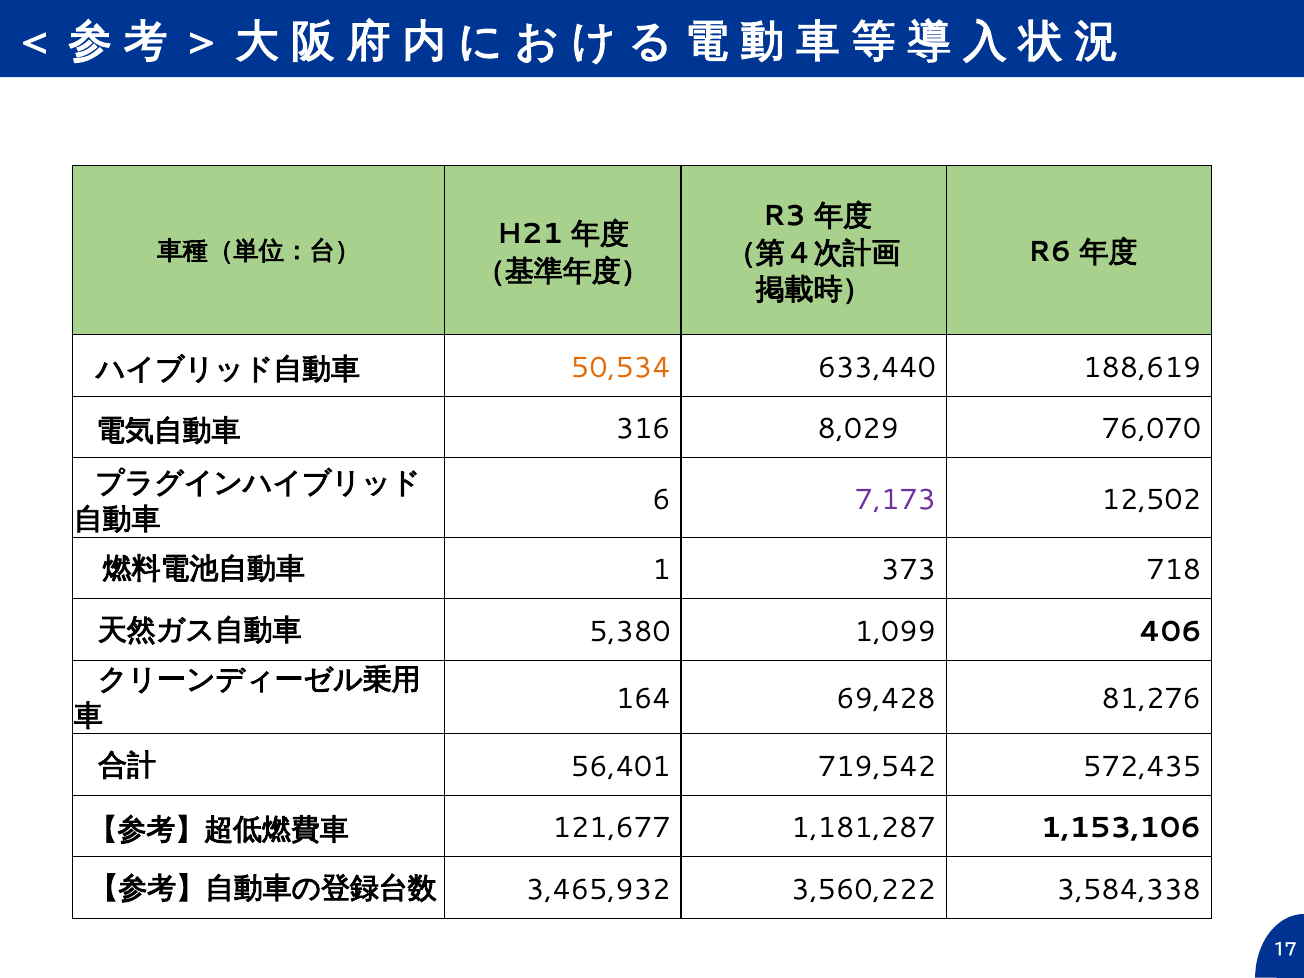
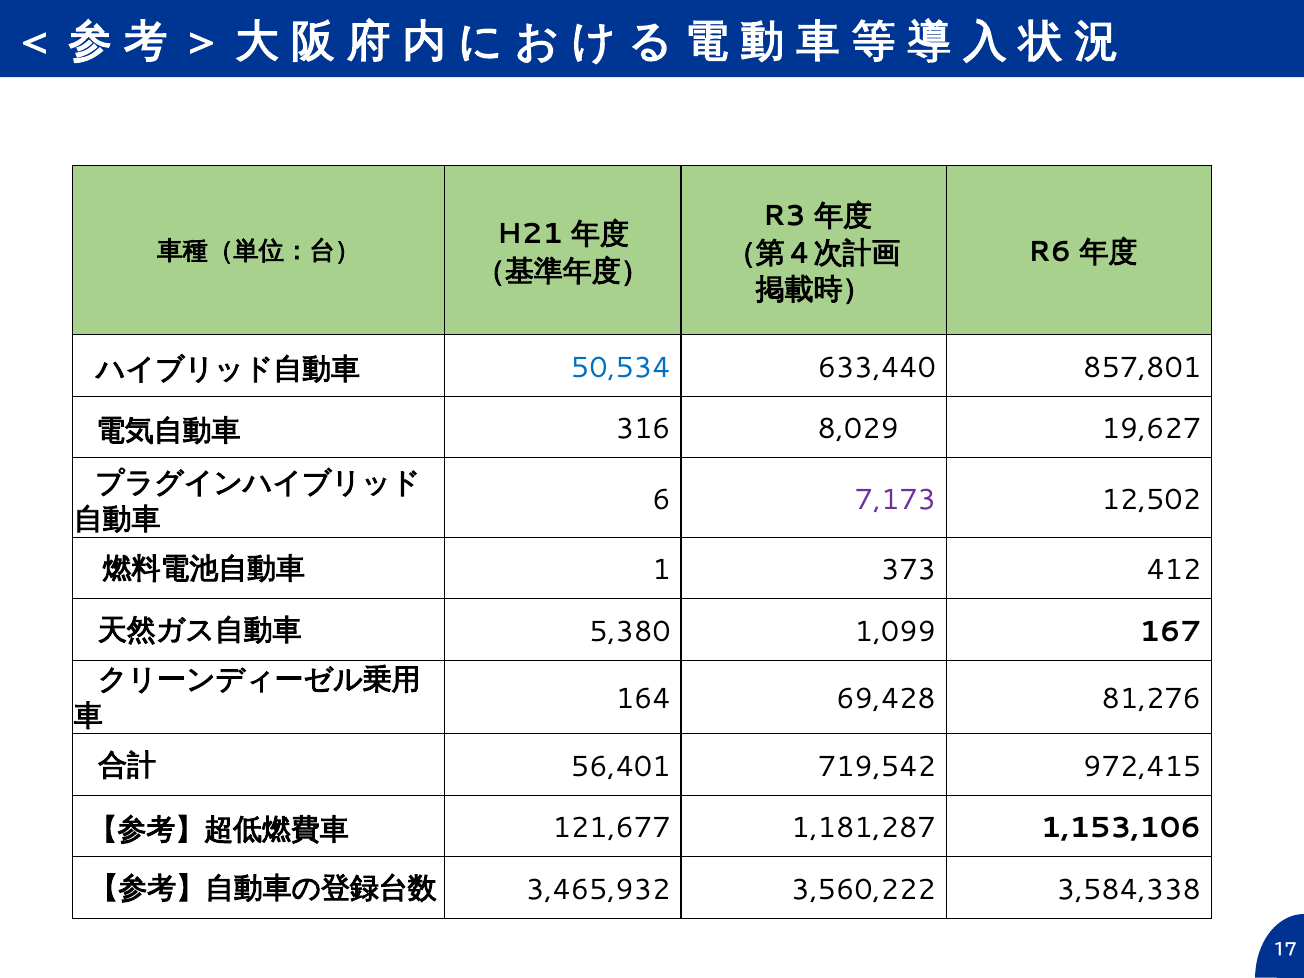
50,534 colour: orange -> blue (621, 368)
188,619: 188,619 -> 857,801 (1142, 368)
76,070: 76,070 -> 19,627 (1151, 429)
718: 718 -> 412 (1174, 570)
406: 406 -> 167 (1170, 631)
572,435: 572,435 -> 972,415 (1142, 767)
